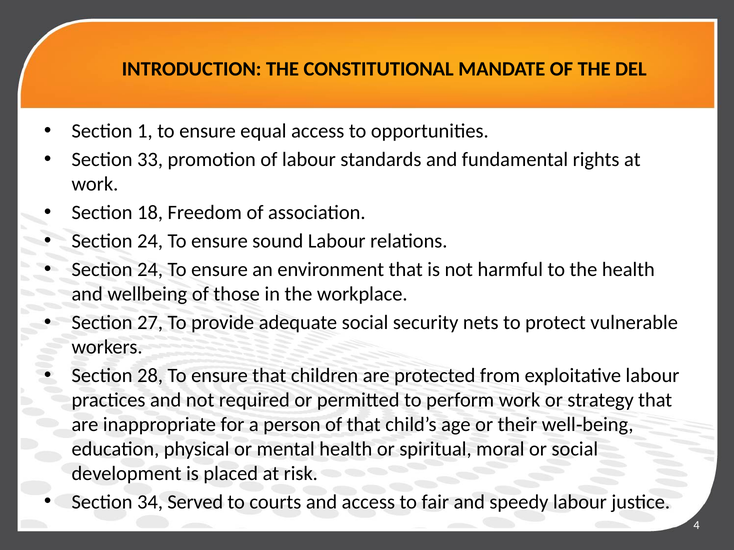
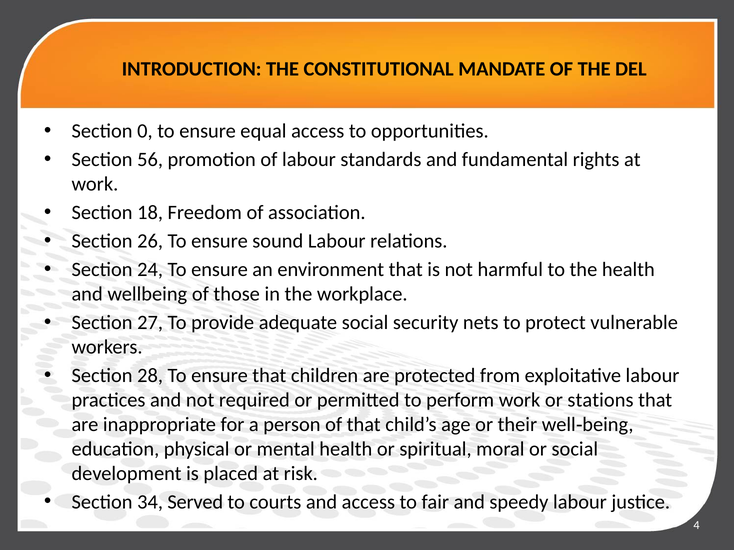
1: 1 -> 0 (145, 131)
33: 33 -> 56 (150, 160)
24: 24 -> 26 (150, 241)
strategy: strategy -> stations (600, 400)
